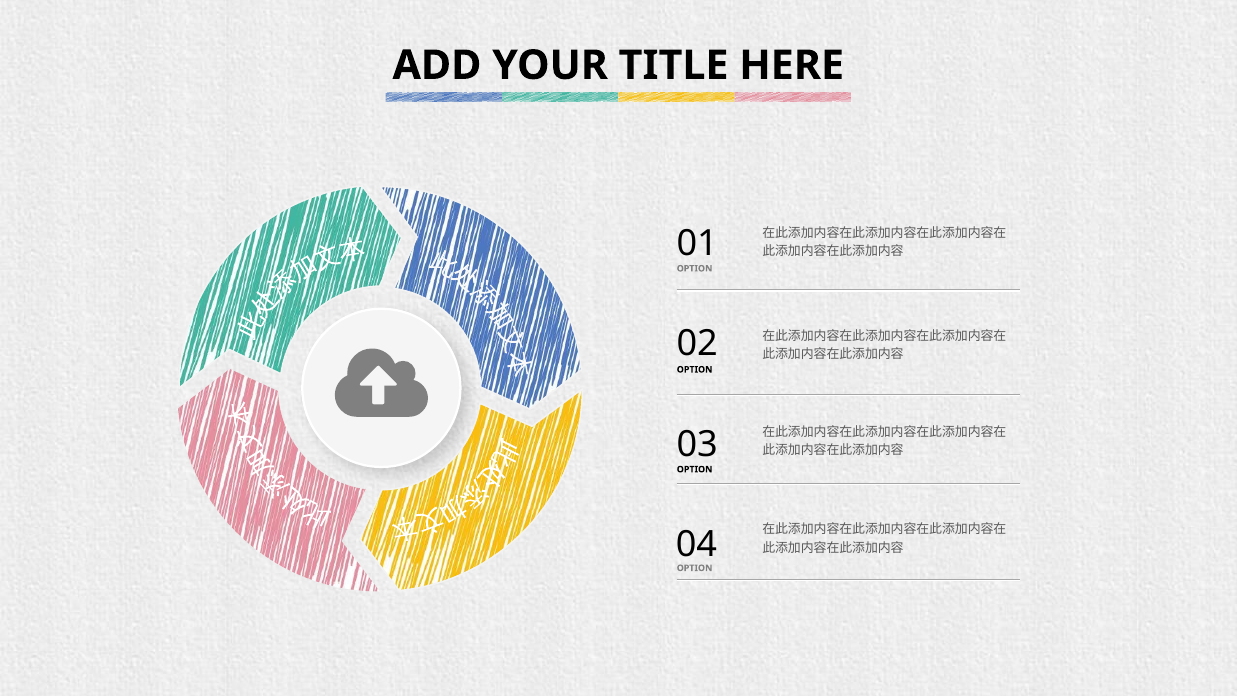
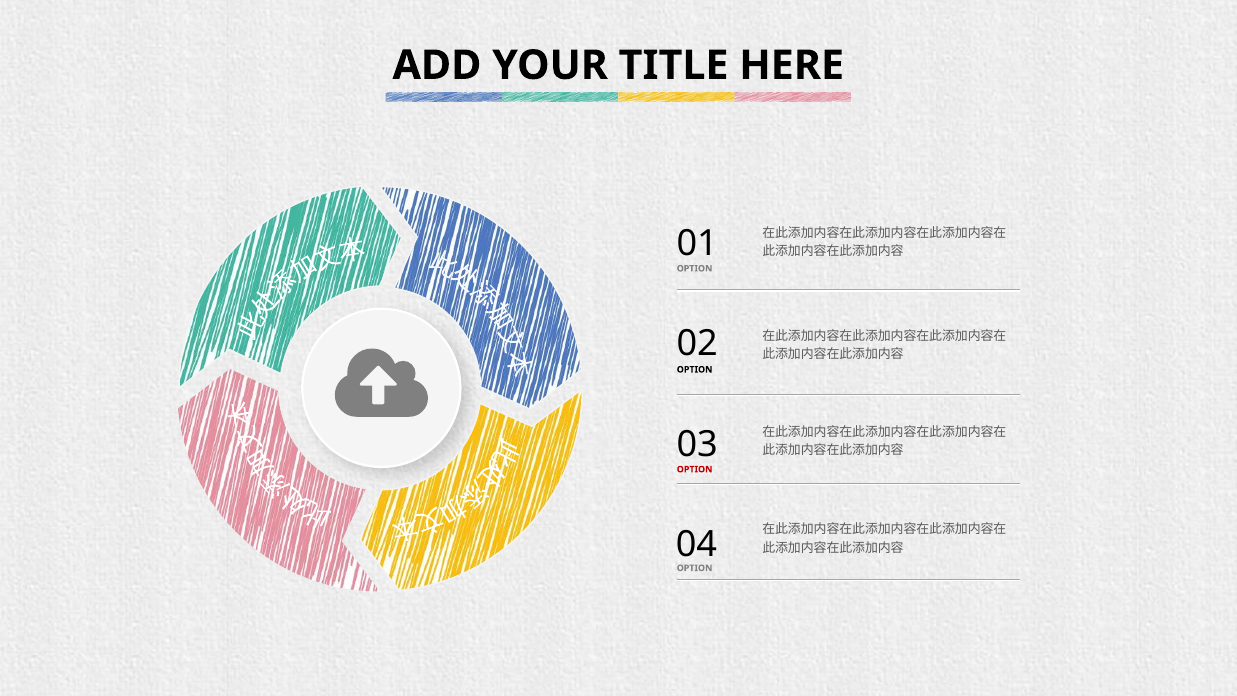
OPTION colour: black -> red (695, 469)
